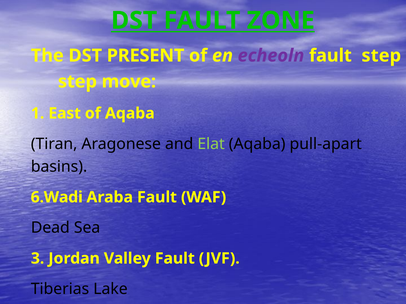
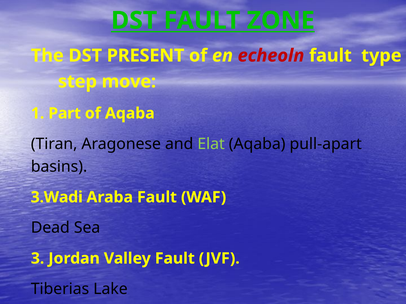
echeoln colour: purple -> red (271, 56)
fault step: step -> type (381, 56)
East: East -> Part (65, 113)
6.Wadi: 6.Wadi -> 3.Wadi (57, 198)
